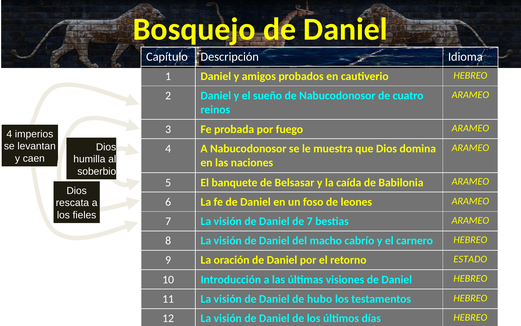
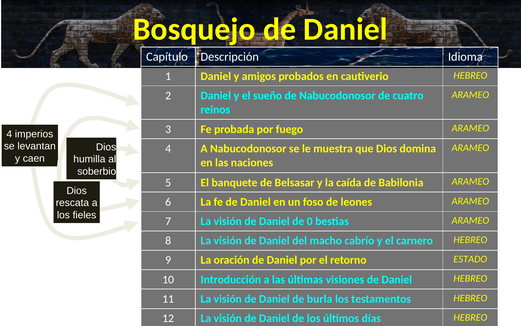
de 7: 7 -> 0 (310, 221)
hubo: hubo -> burla (320, 299)
